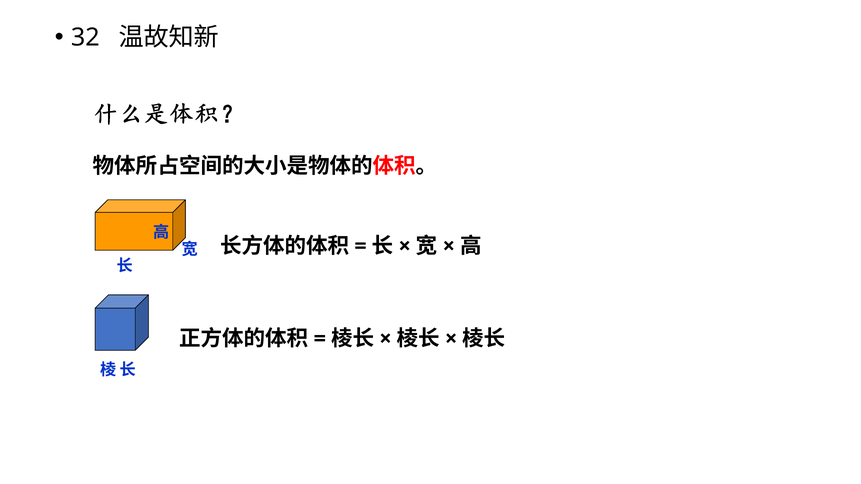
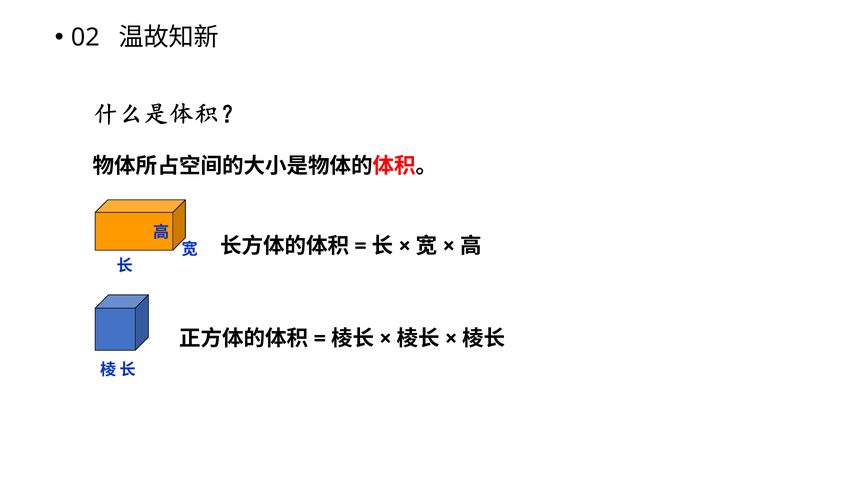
32: 32 -> 02 (85, 37)
